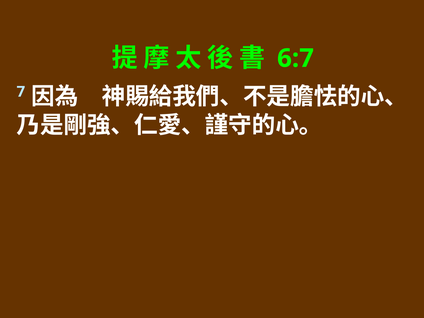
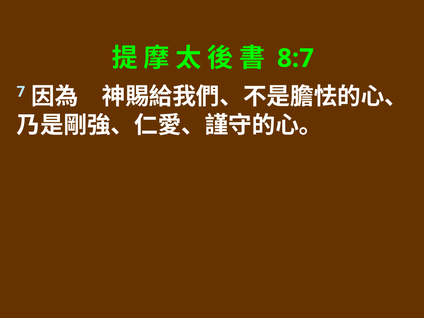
6:7: 6:7 -> 8:7 (296, 58)
